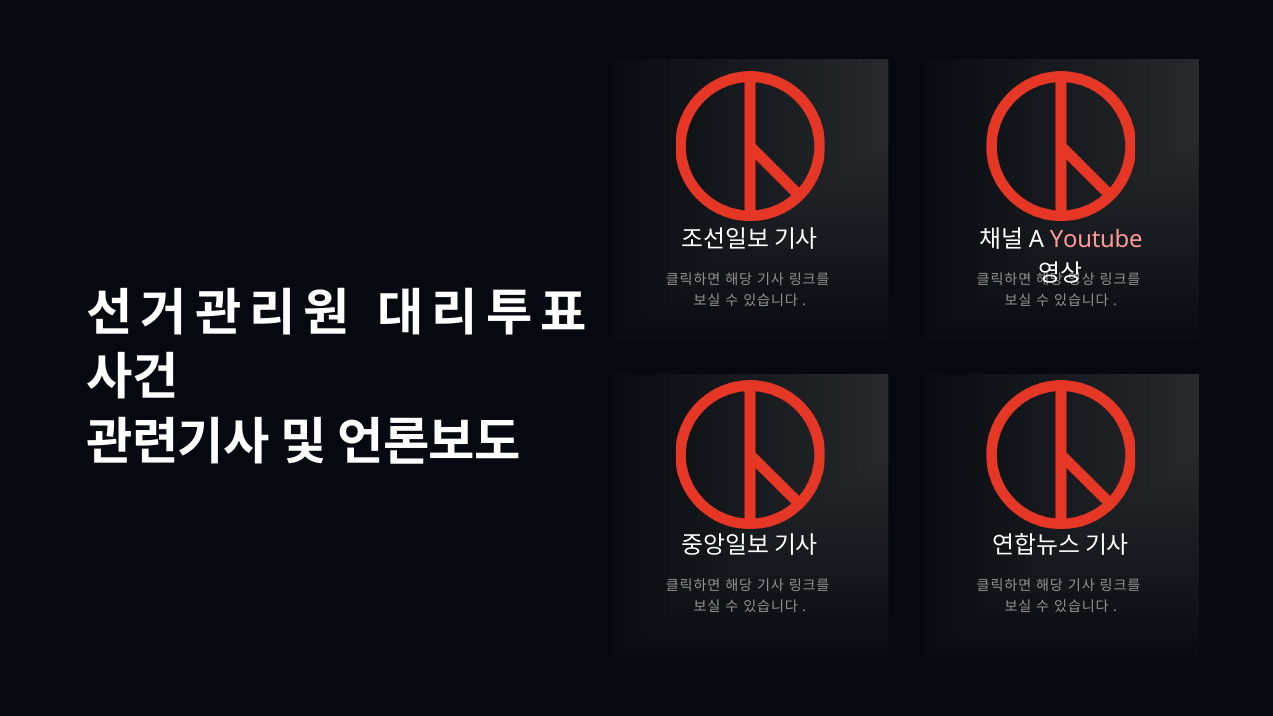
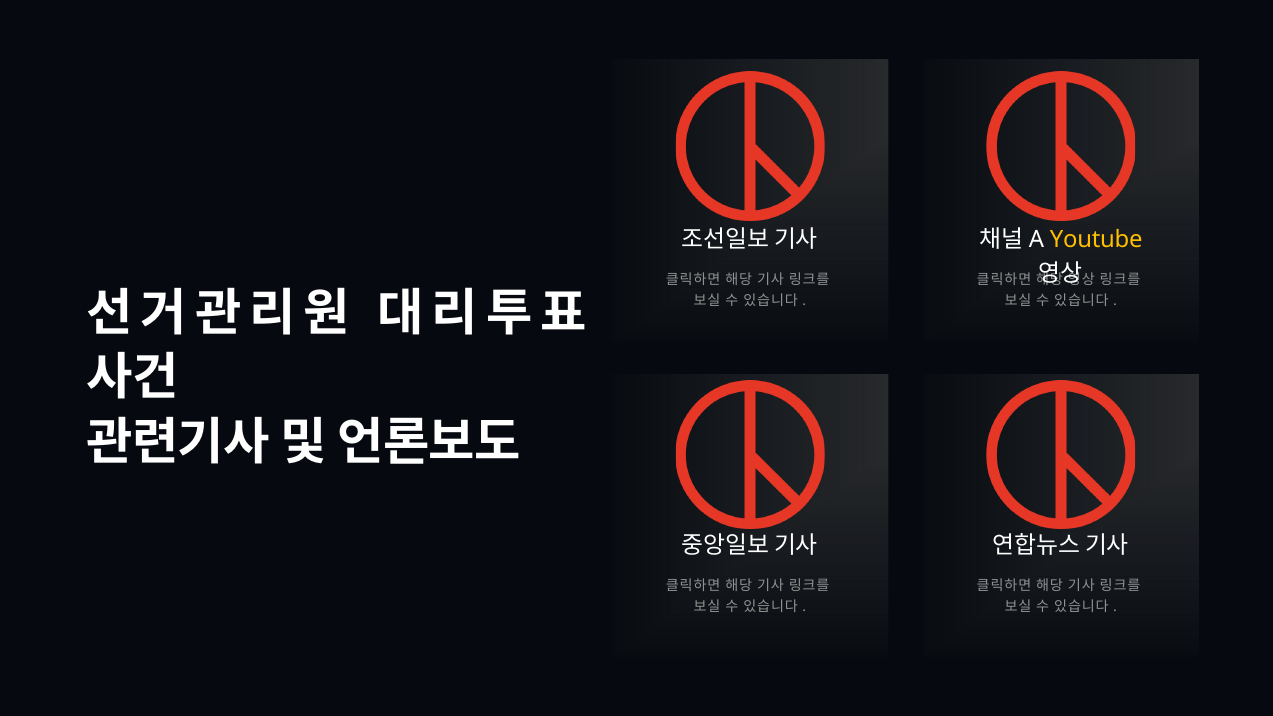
Youtube colour: pink -> yellow (1096, 240)
